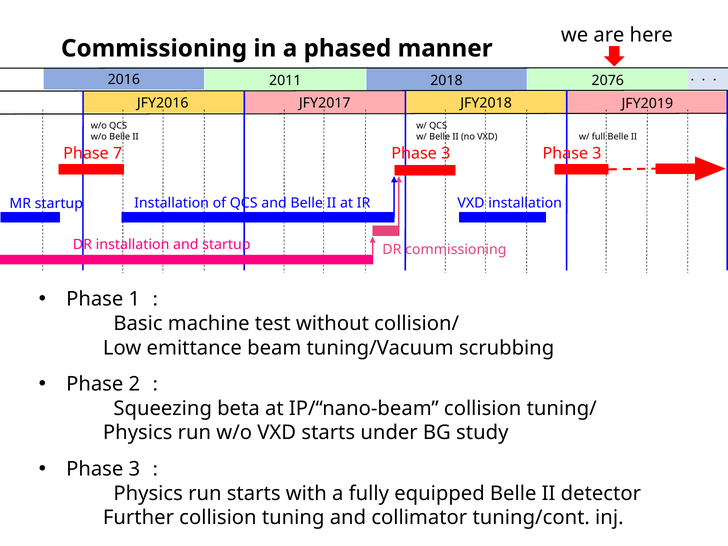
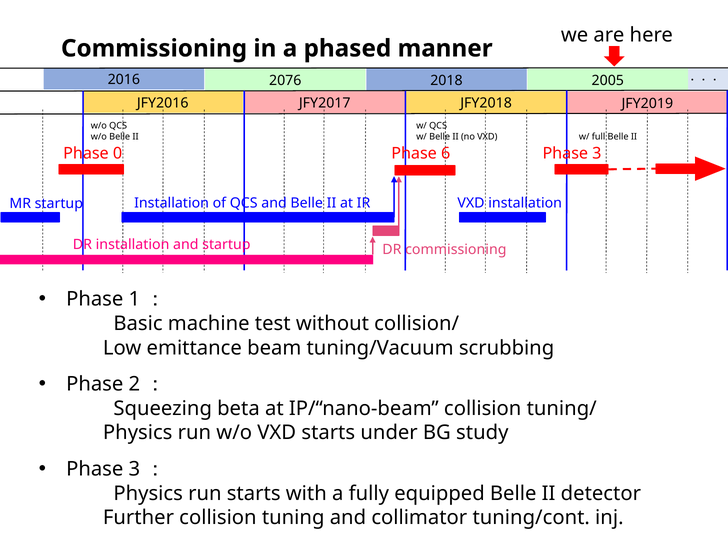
2011: 2011 -> 2076 (285, 80)
2076: 2076 -> 2005 (608, 81)
7: 7 -> 0 (118, 154)
3: 3 -> 6 (446, 154)
